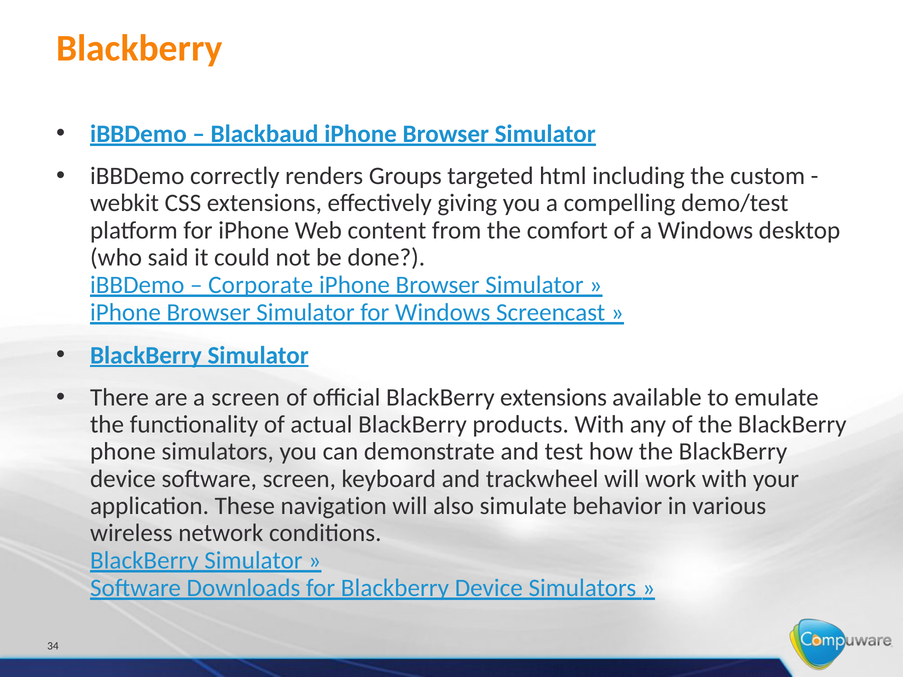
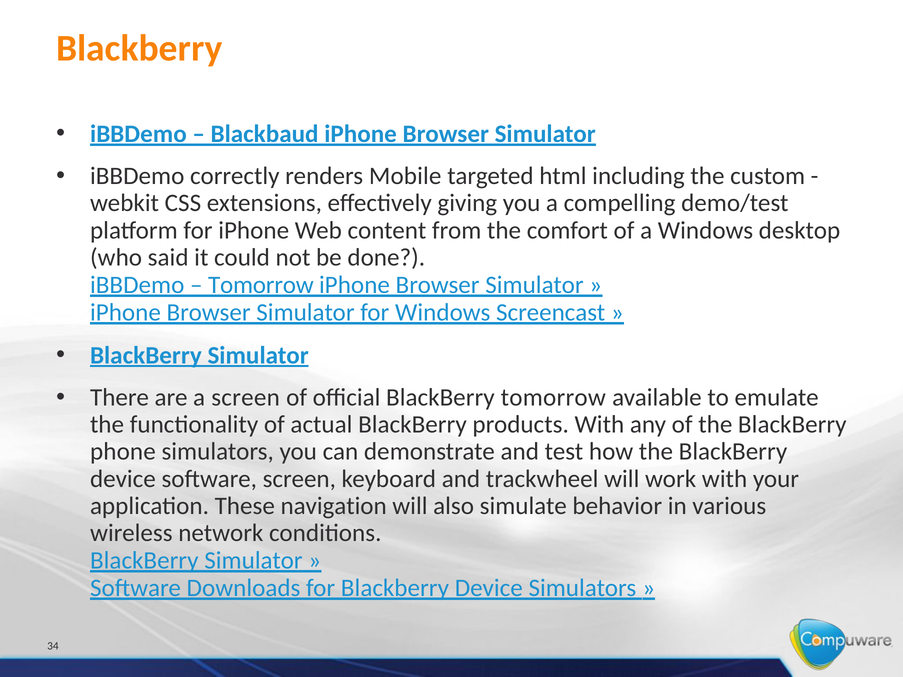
Groups: Groups -> Mobile (405, 176)
Corporate: Corporate -> Tomorrow (261, 285)
BlackBerry extensions: extensions -> tomorrow (553, 398)
